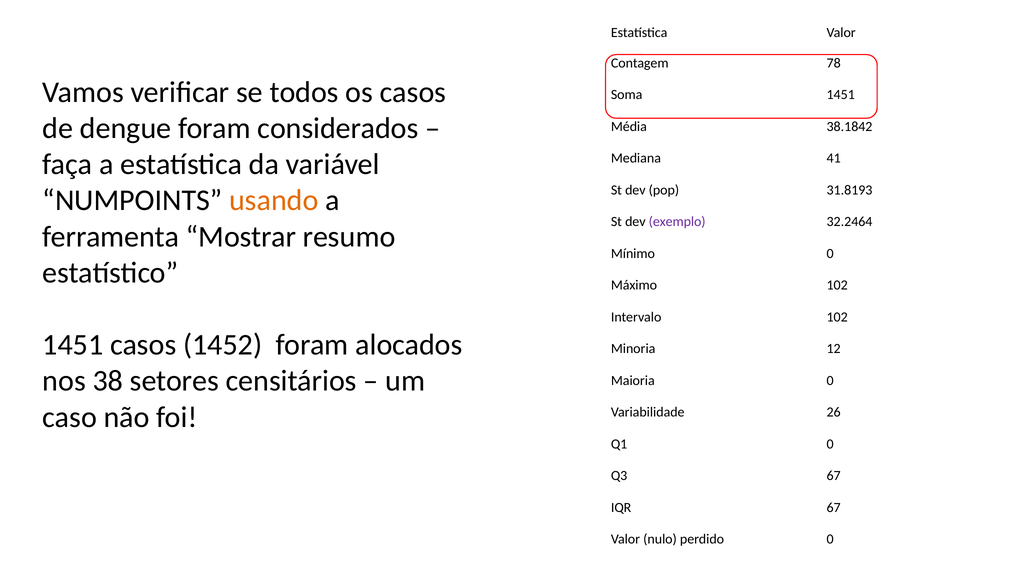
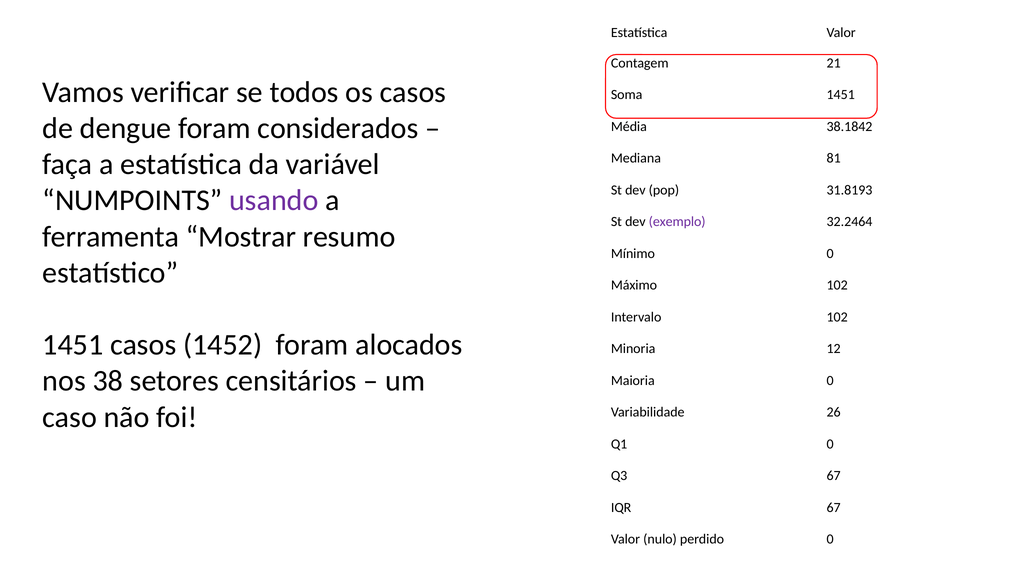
78: 78 -> 21 (834, 63)
41: 41 -> 81 (834, 158)
usando colour: orange -> purple (274, 201)
